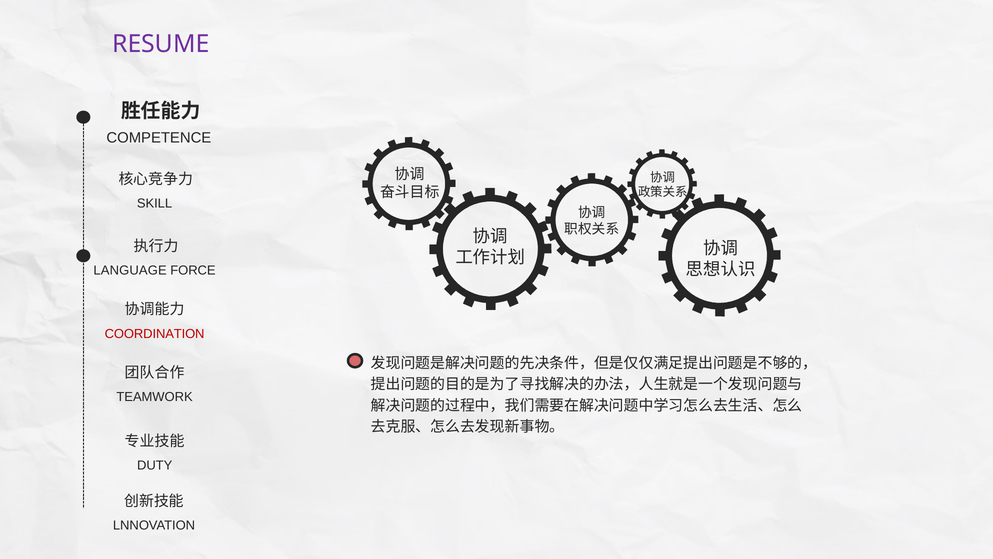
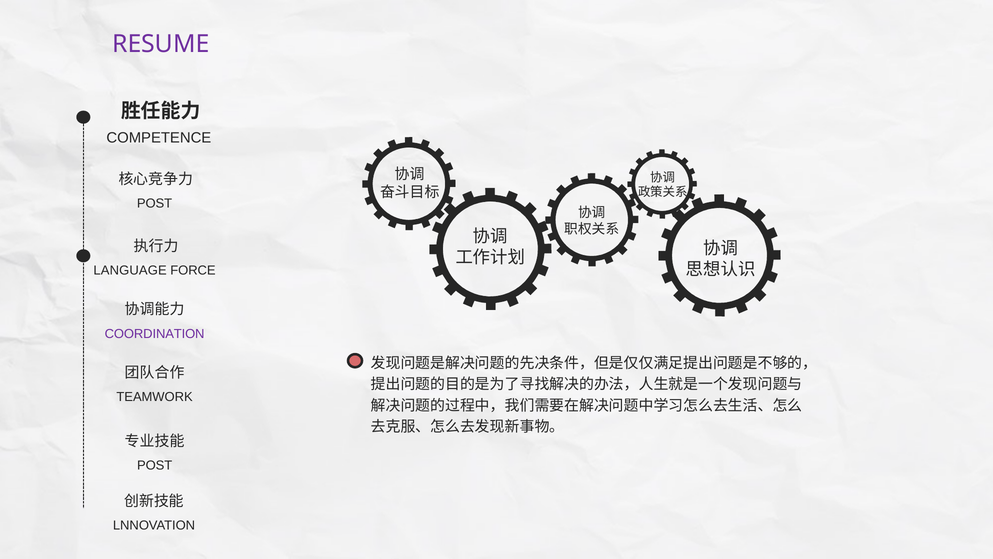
SKILL: SKILL -> POST (155, 203)
COORDINATION colour: red -> purple (155, 334)
DUTY: DUTY -> POST (155, 465)
